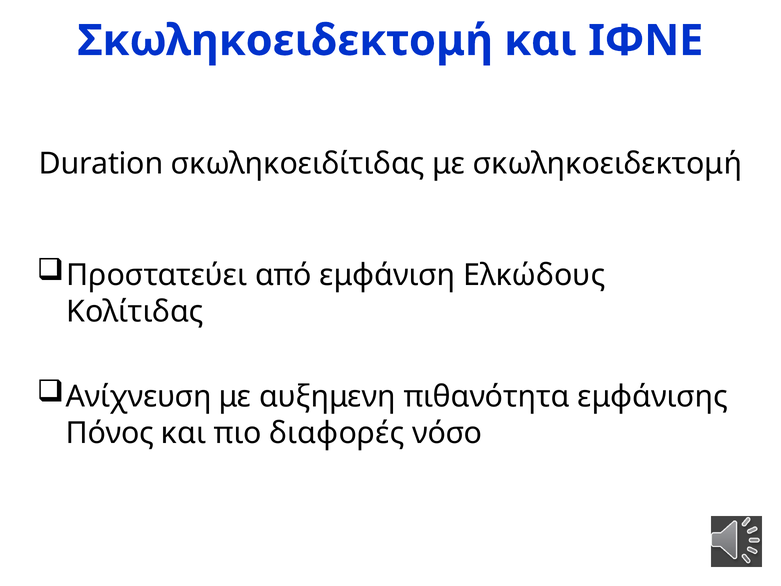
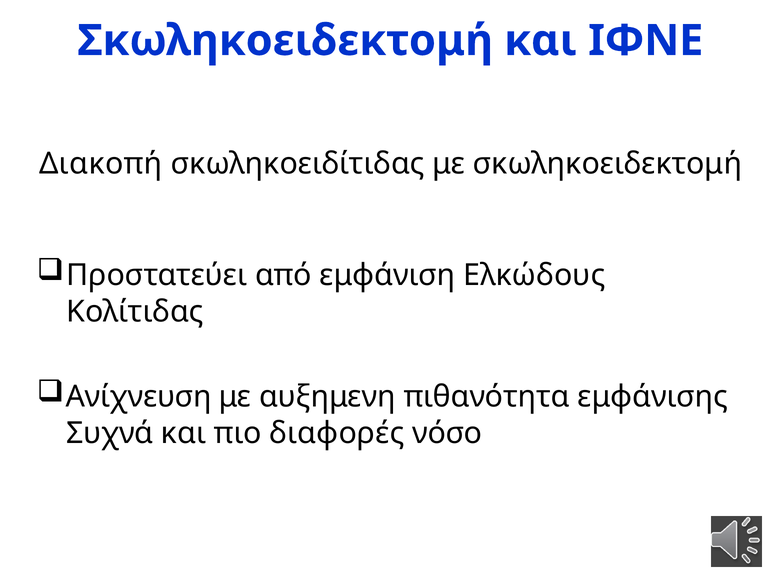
Duration: Duration -> Διακοπή (101, 164)
Πόνος: Πόνος -> Συχνά (110, 433)
